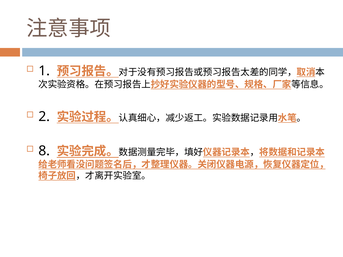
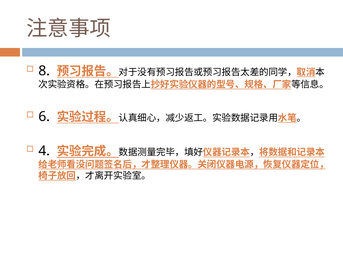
1: 1 -> 8 (44, 71)
2: 2 -> 6 (44, 117)
8: 8 -> 4 (44, 151)
